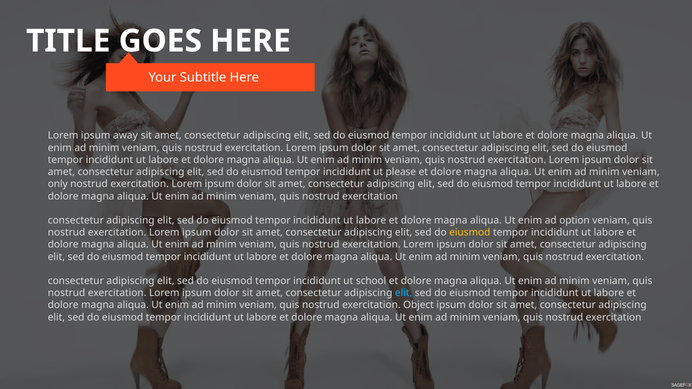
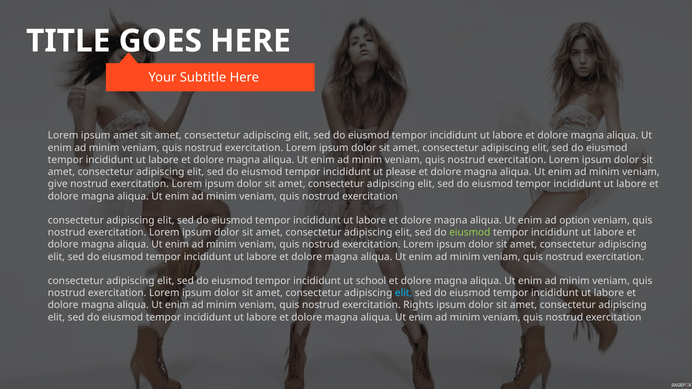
ipsum away: away -> amet (126, 136)
only: only -> give (58, 184)
eiusmod colour: yellow -> light green (470, 233)
Object: Object -> Rights (418, 305)
